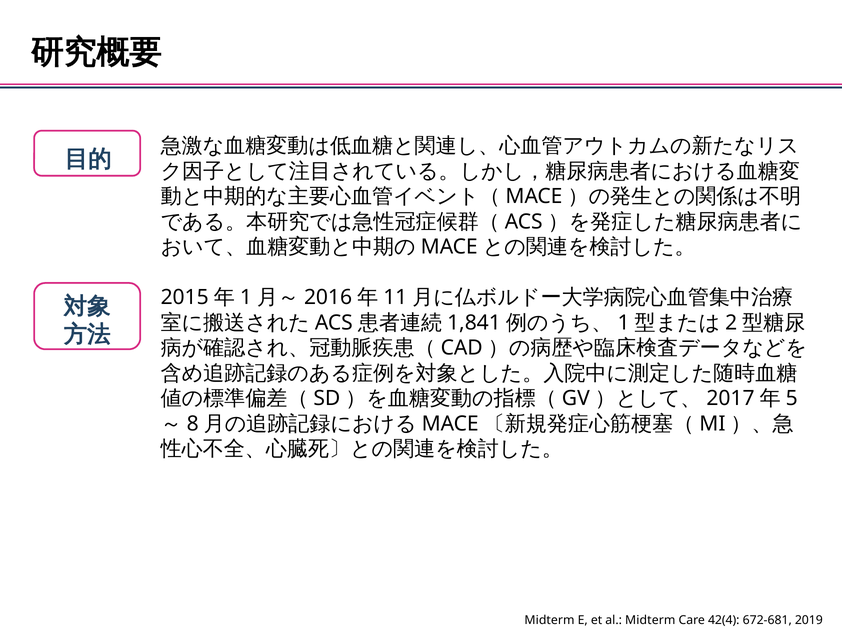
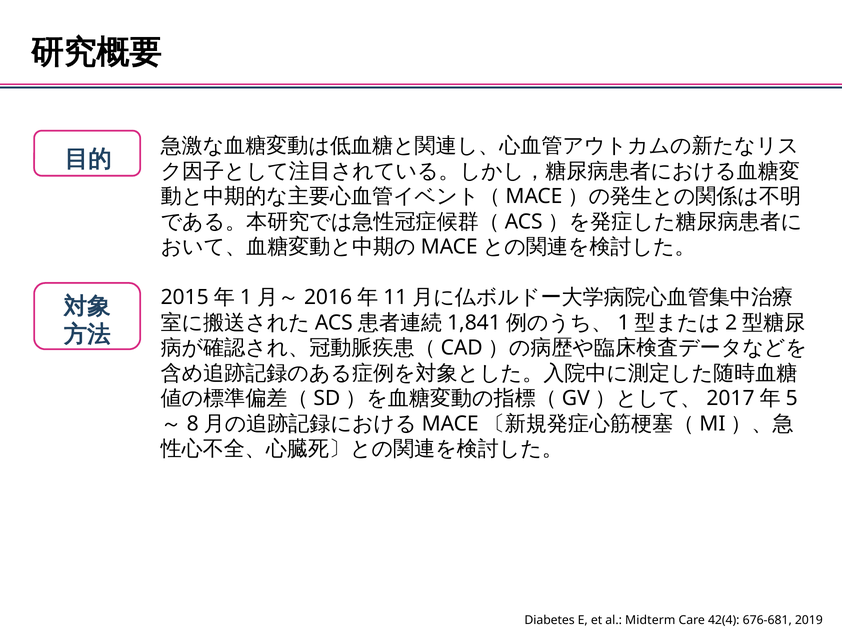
Midterm: Midterm -> Diabetes (550, 620)
672-681: 672-681 -> 676-681 (767, 620)
